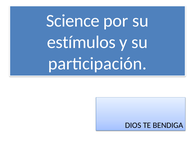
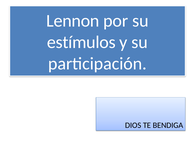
Science: Science -> Lennon (73, 21)
